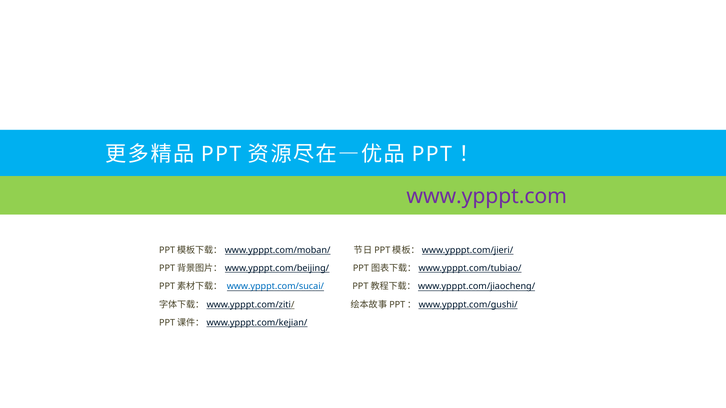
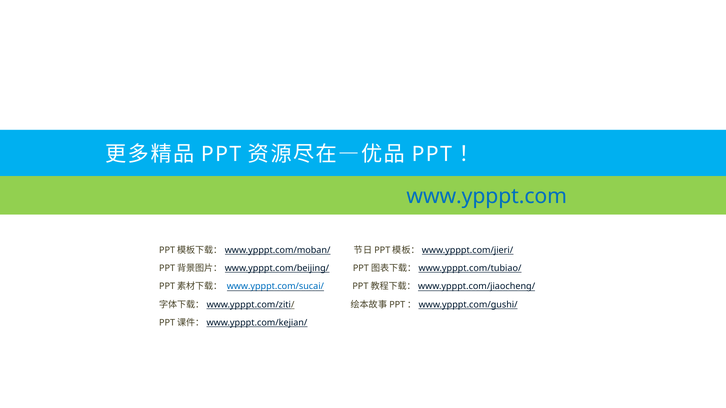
www.ypppt.com colour: purple -> blue (487, 197)
